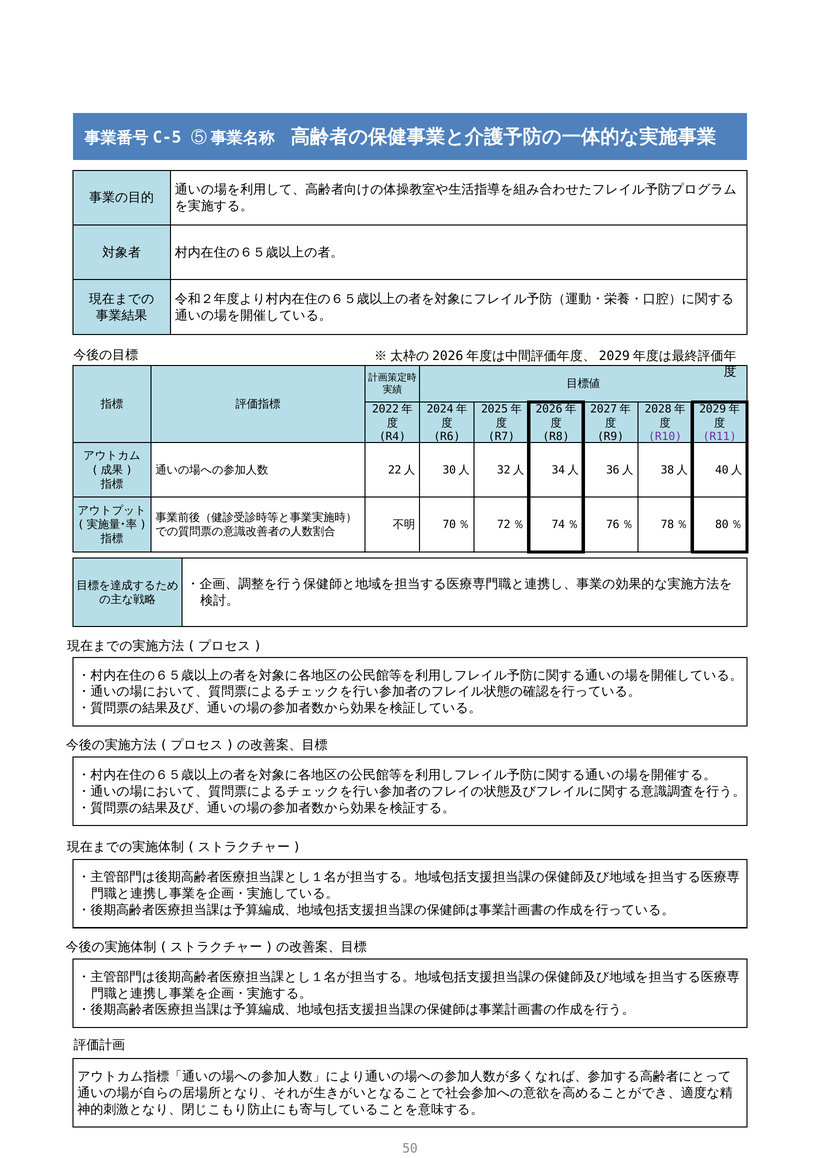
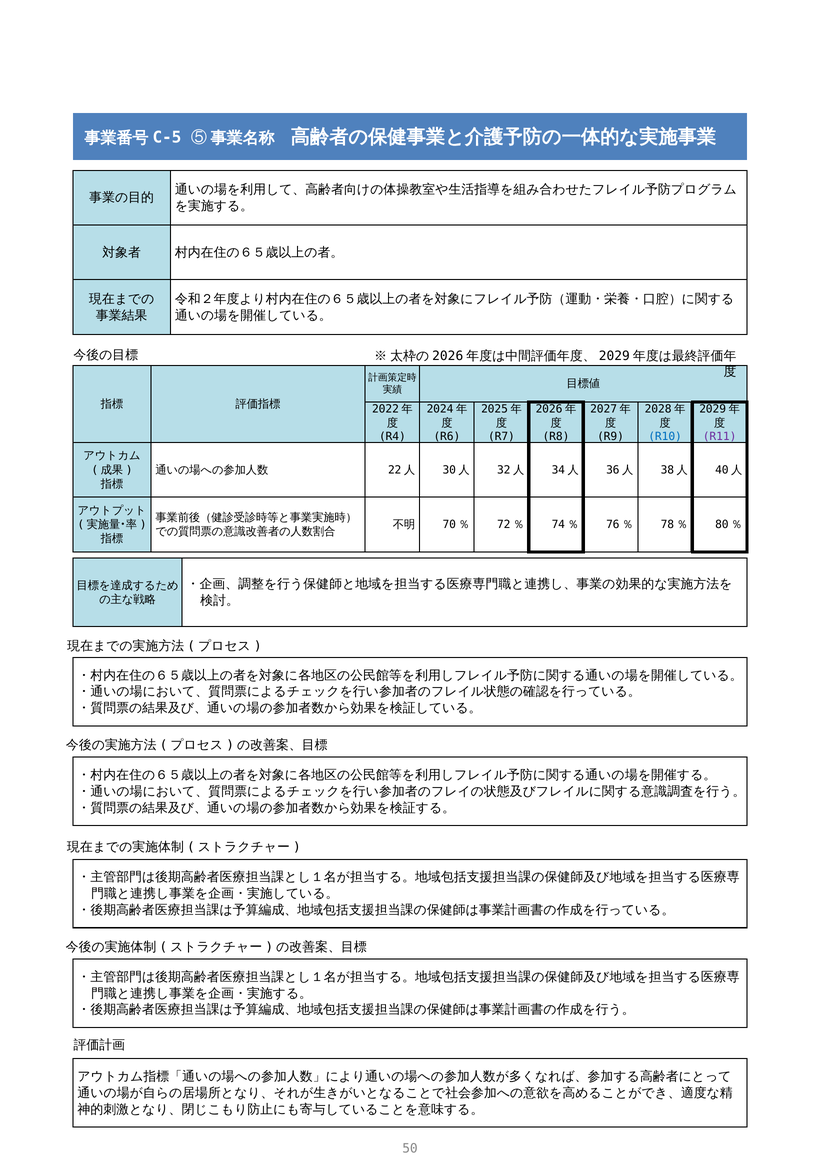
R10 colour: purple -> blue (665, 436)
